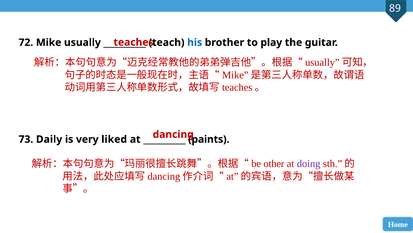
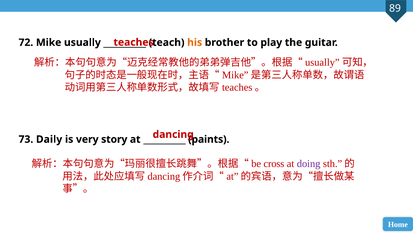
his colour: blue -> orange (195, 42)
liked: liked -> story (114, 139)
other: other -> cross (274, 163)
